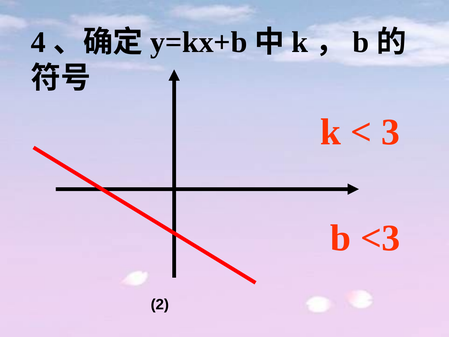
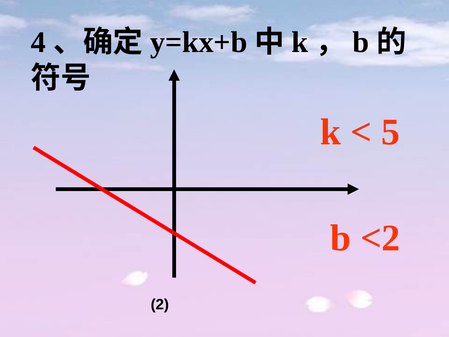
3: 3 -> 5 (390, 132)
<3: <3 -> <2 (380, 238)
